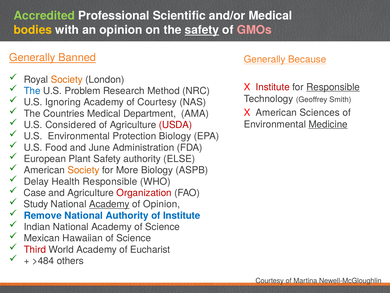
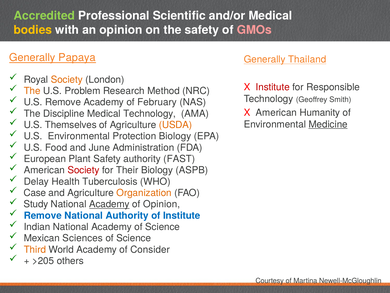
safety underline: present -> none (202, 30)
Banned: Banned -> Papaya (77, 58)
Because: Because -> Thailand (307, 59)
Responsible underline: present -> none (333, 87)
The colour: blue -> orange (32, 91)
U.S Ignoring: Ignoring -> Remove (63, 102)
of Courtesy: Courtesy -> February (157, 102)
Countries: Countries -> Discipline (64, 113)
Medical Department: Department -> Technology (150, 113)
Sciences: Sciences -> Humanity (320, 112)
Considered: Considered -> Themselves (71, 125)
USDA colour: red -> orange (176, 125)
ELSE: ELSE -> FAST (179, 159)
Society colour: orange -> red (84, 170)
More: More -> Their (127, 170)
Health Responsible: Responsible -> Tuberculosis (110, 181)
Organization colour: red -> orange (144, 193)
Hawaiian: Hawaiian -> Sciences (83, 238)
Third colour: red -> orange (35, 249)
Eucharist: Eucharist -> Consider (150, 249)
>484: >484 -> >205 (43, 260)
